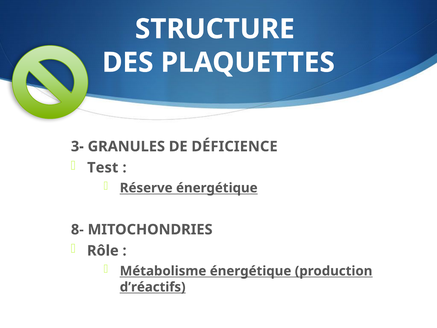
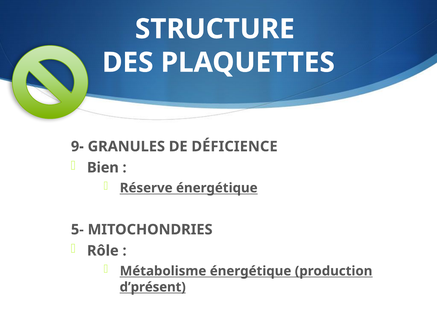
3-: 3- -> 9- (77, 146)
Test: Test -> Bien (103, 167)
8-: 8- -> 5- (77, 229)
d’réactifs: d’réactifs -> d’présent (153, 287)
